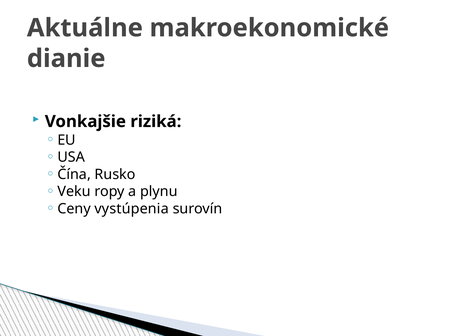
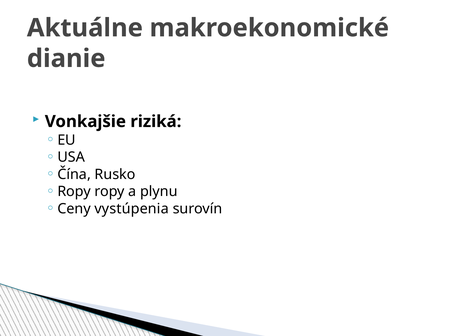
Veku: Veku -> Ropy (74, 192)
